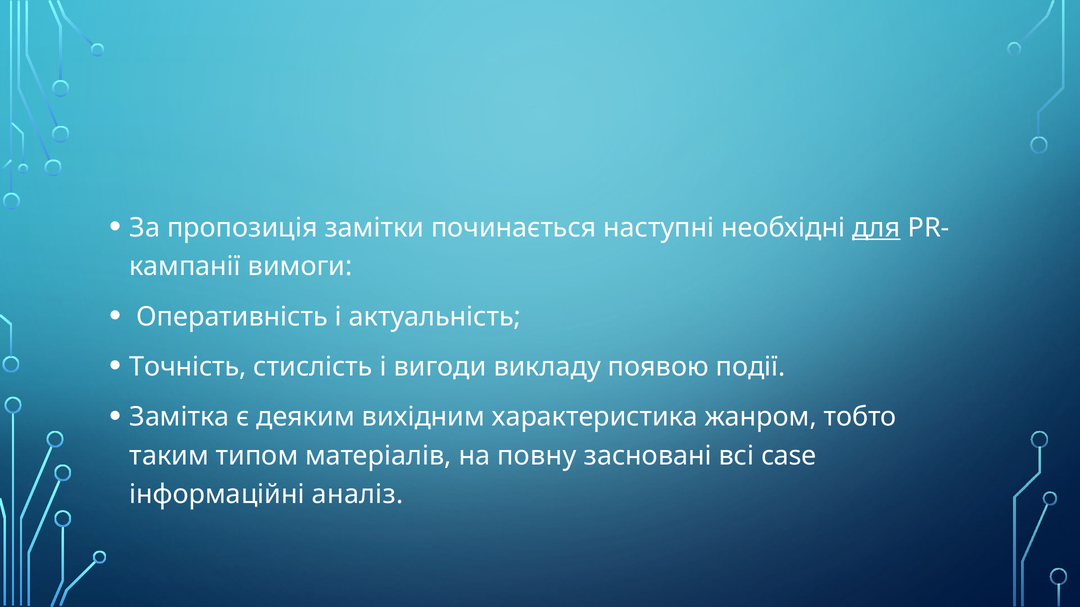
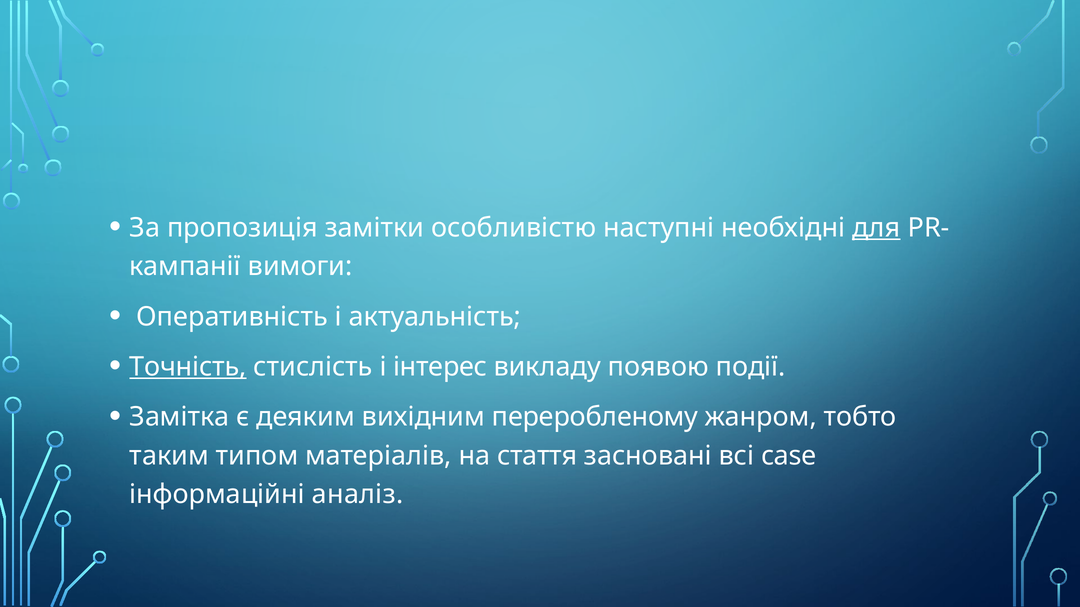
починається: починається -> особливістю (514, 228)
Точність underline: none -> present (188, 367)
вигоди: вигоди -> інтерес (440, 367)
характеристика: характеристика -> переробленому (595, 417)
повну: повну -> стаття (537, 456)
